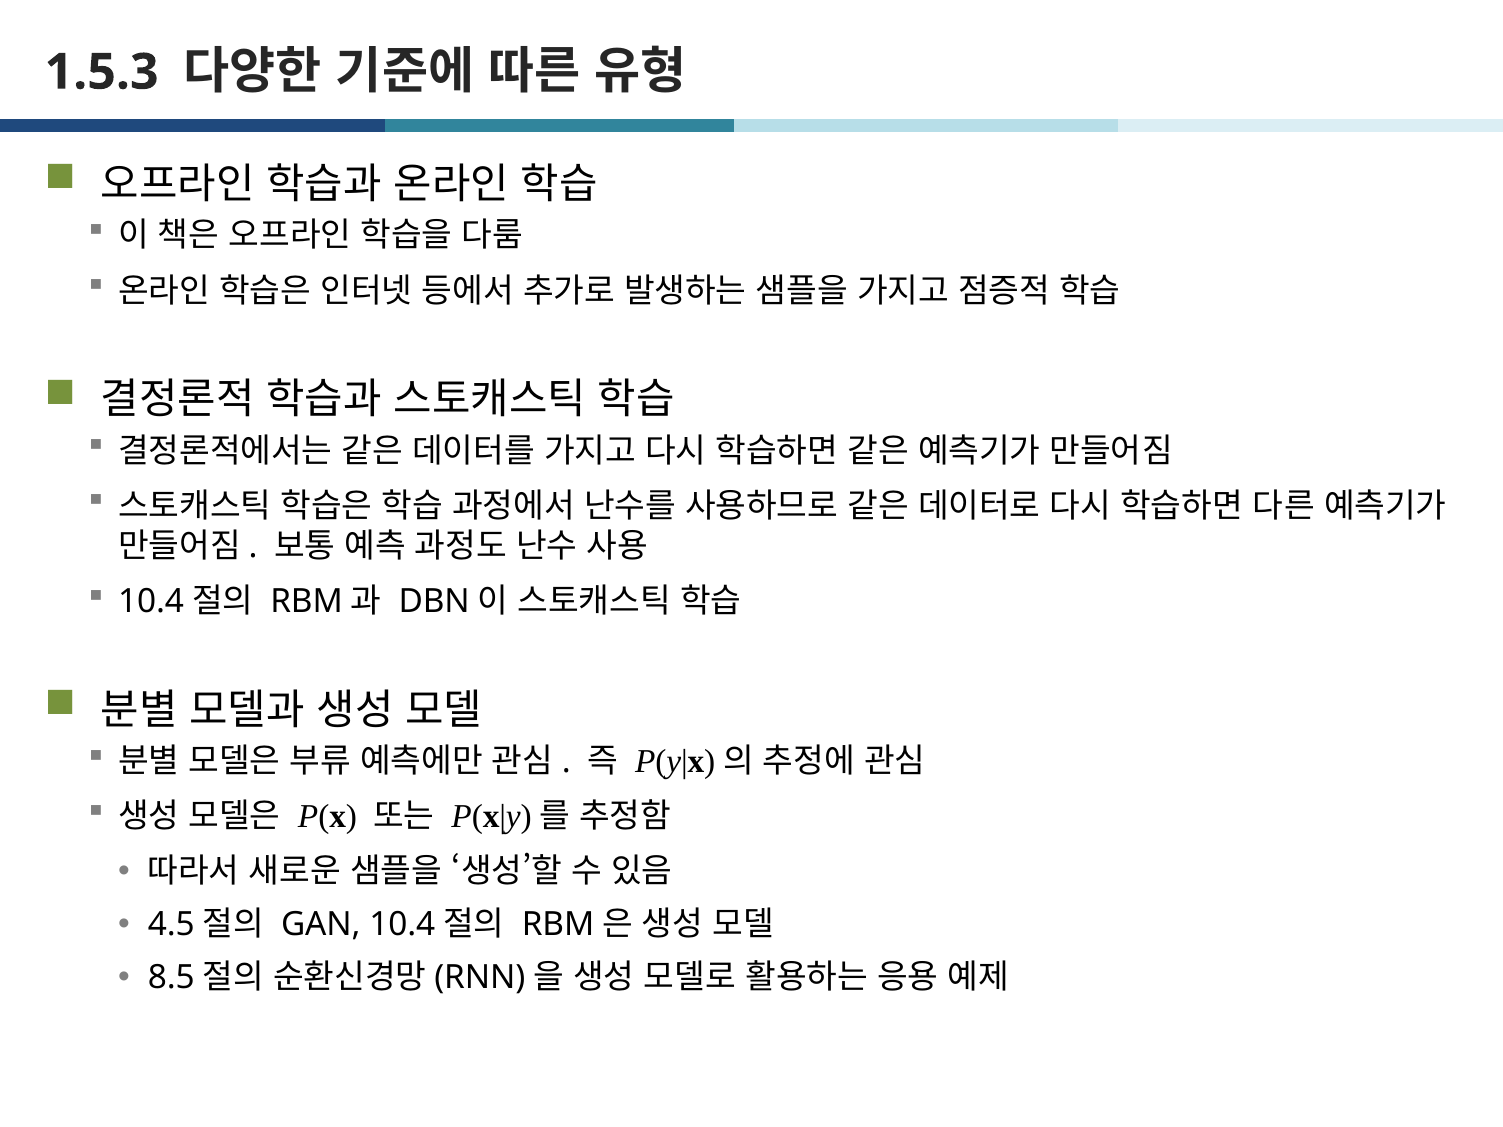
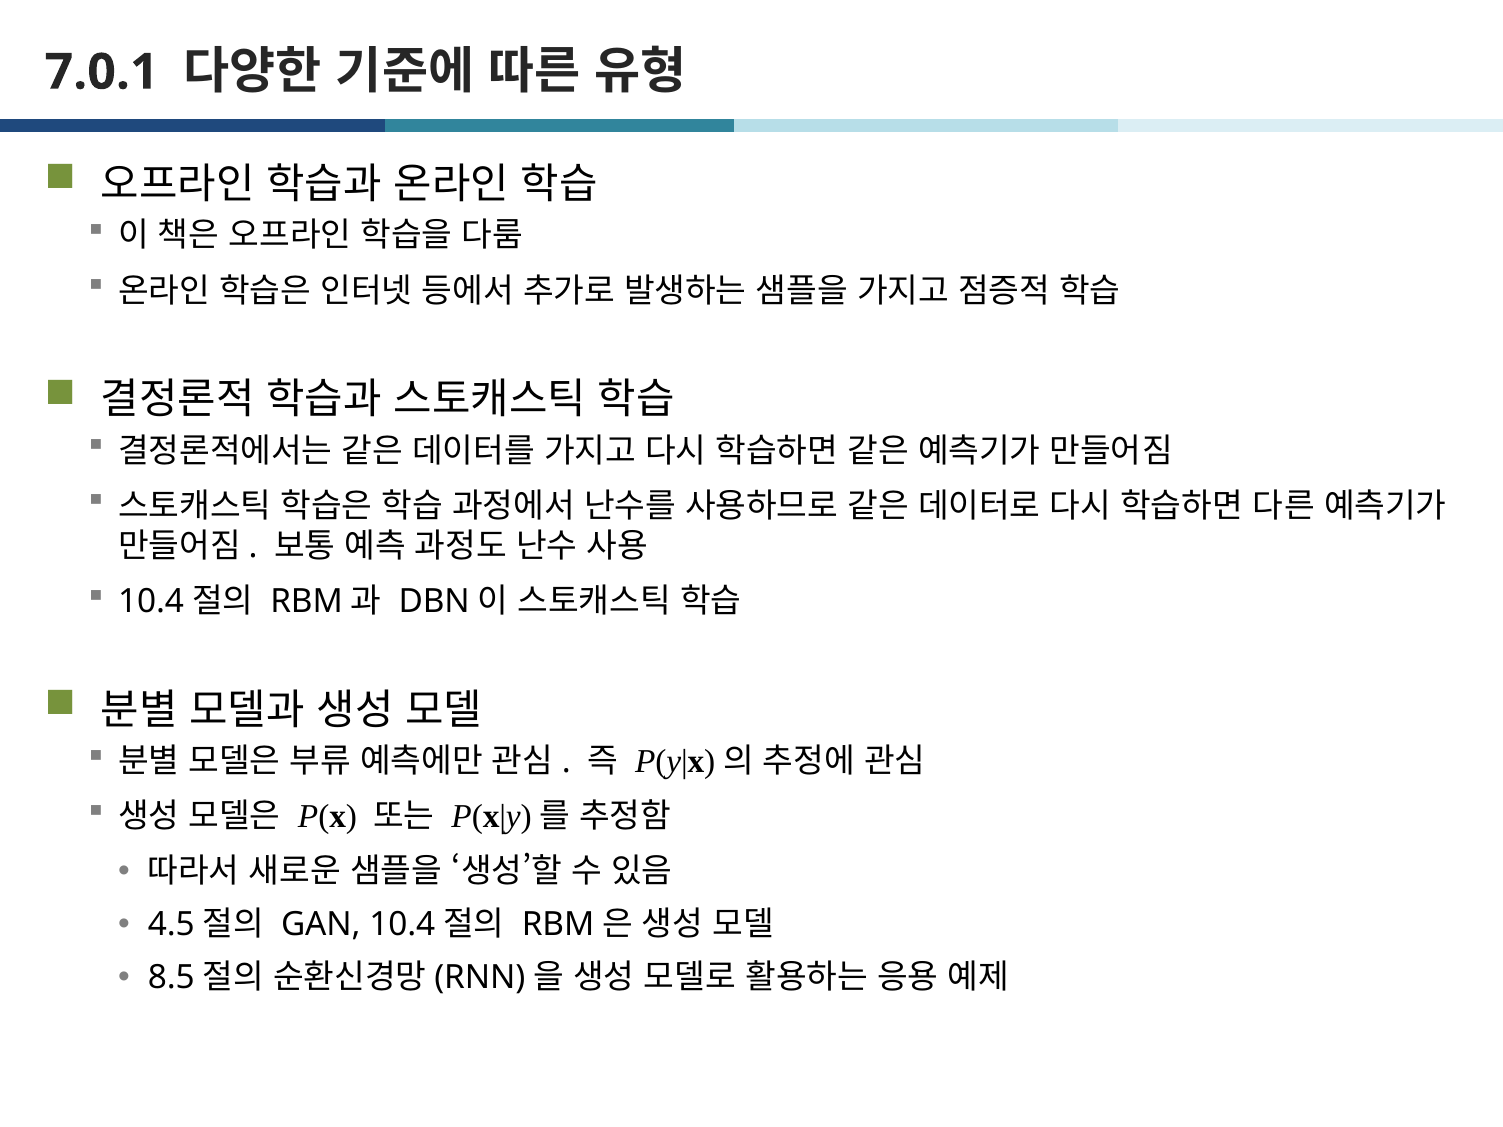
1.5.3: 1.5.3 -> 7.0.1 (102, 72)
